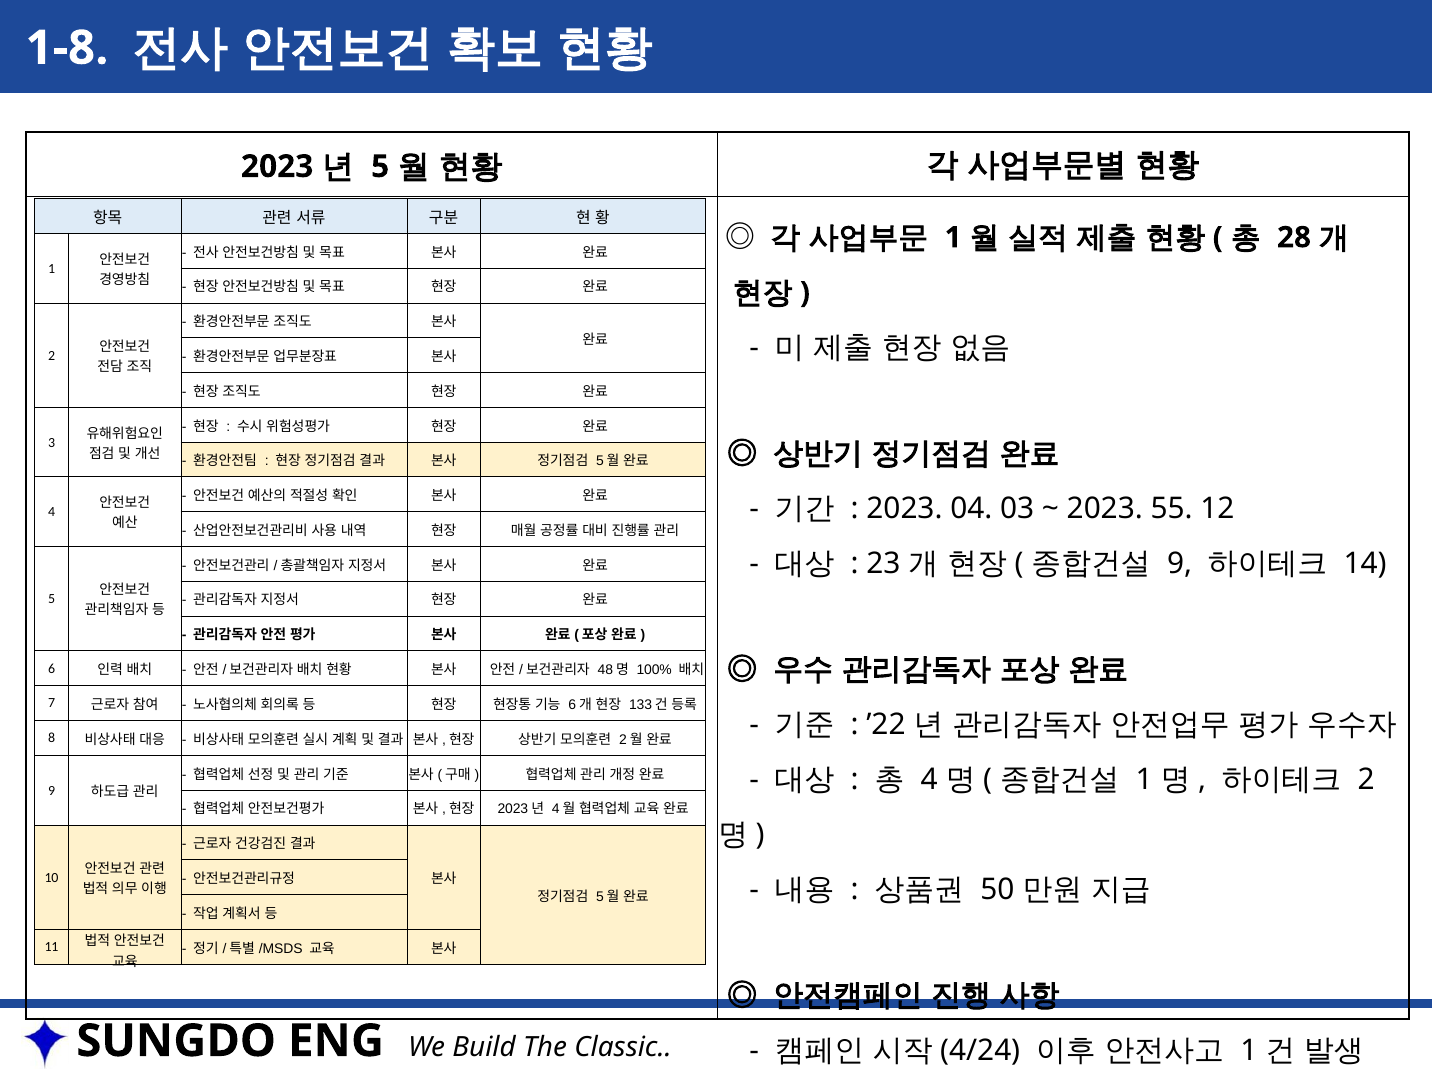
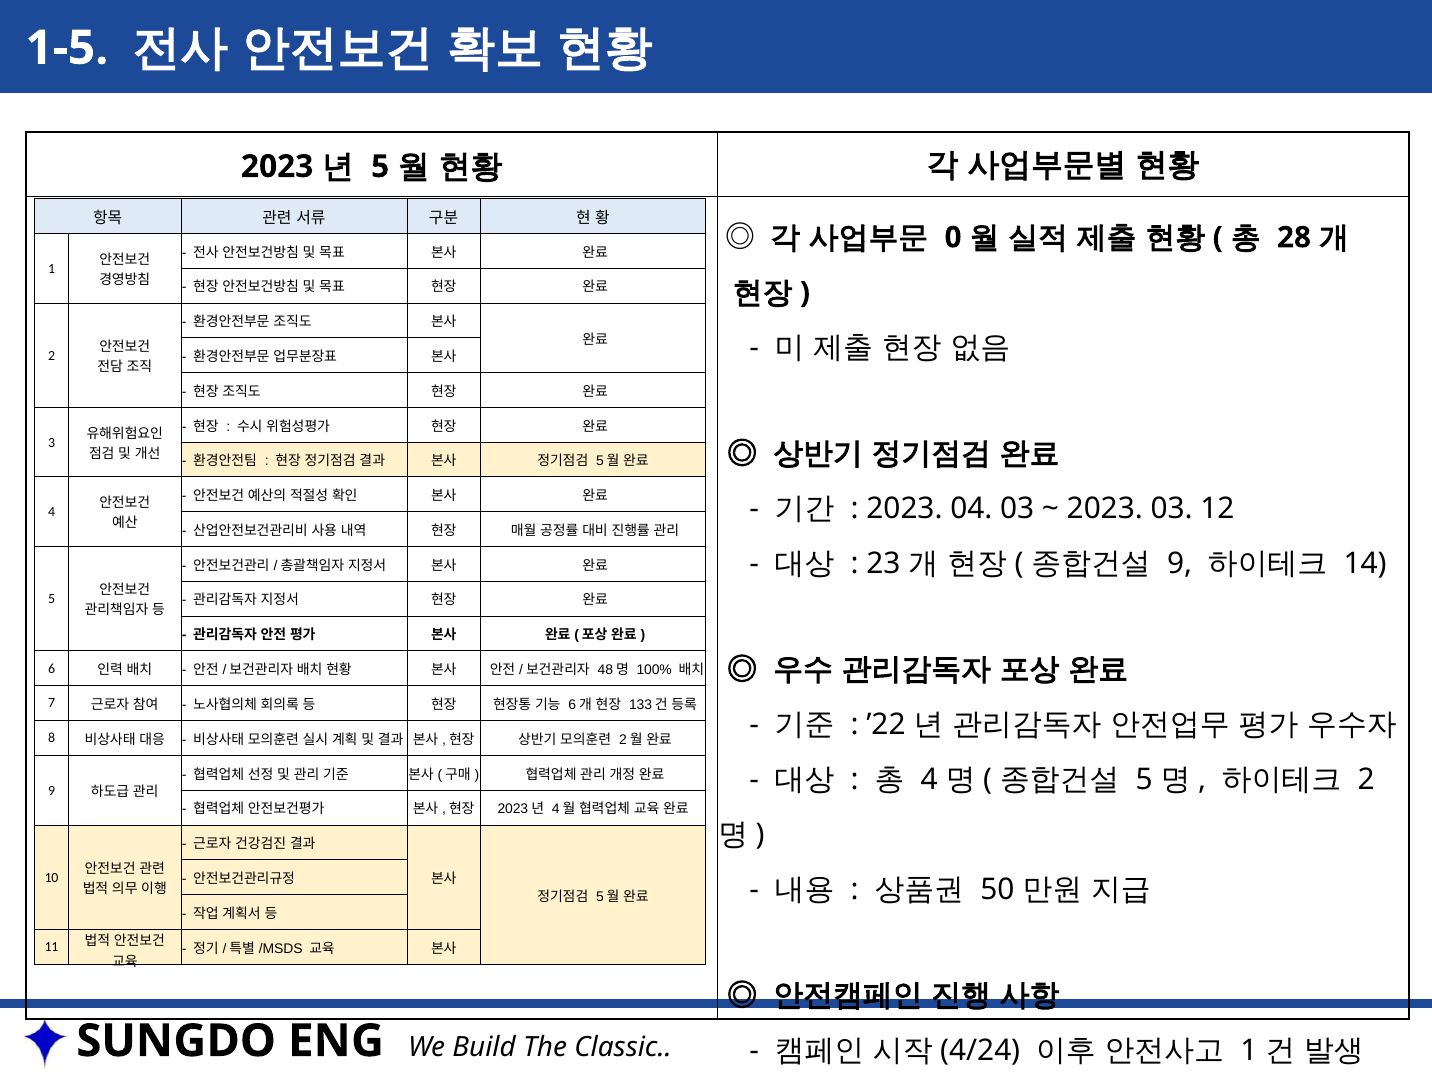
1-8: 1-8 -> 1-5 (67, 48)
1: 1 -> 0 (953, 237)
2023 55: 55 -> 03 (1172, 508)
1: 1 -> 5 (1144, 779)
